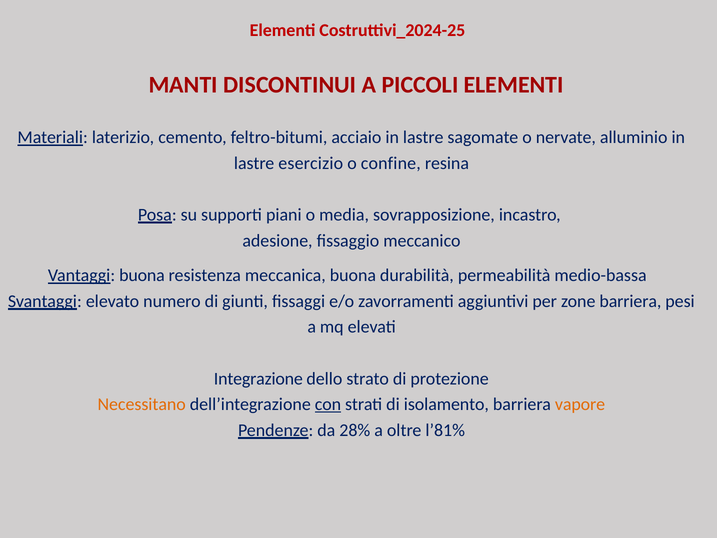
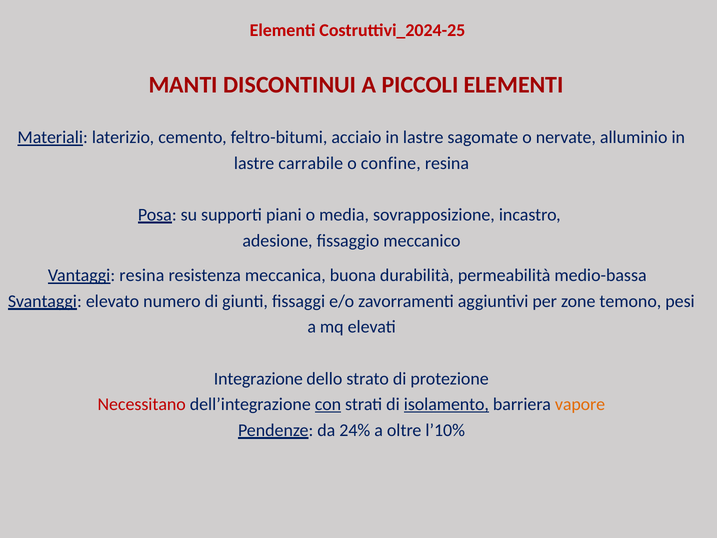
esercizio: esercizio -> carrabile (311, 163)
Vantaggi buona: buona -> resina (142, 275)
zone barriera: barriera -> temono (630, 301)
Necessitano colour: orange -> red (142, 404)
isolamento underline: none -> present (446, 404)
28%: 28% -> 24% (355, 430)
l’81%: l’81% -> l’10% (445, 430)
